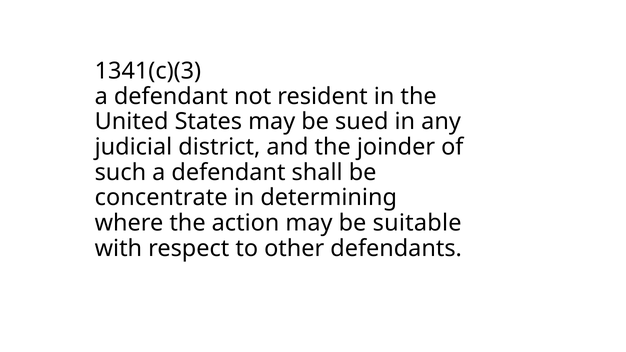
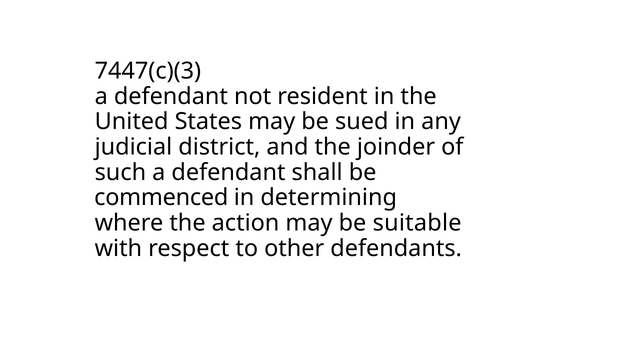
1341(c)(3: 1341(c)(3 -> 7447(c)(3 (148, 71)
concentrate: concentrate -> commenced (161, 198)
